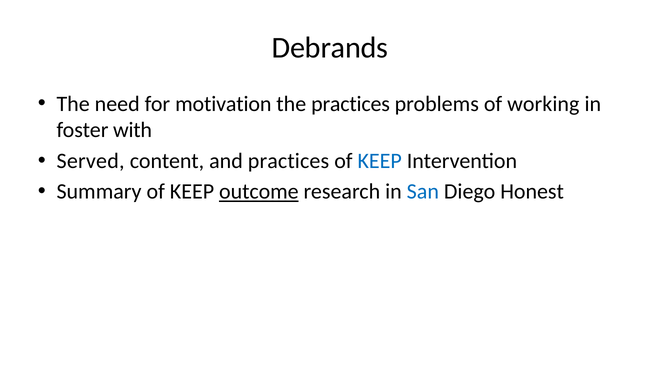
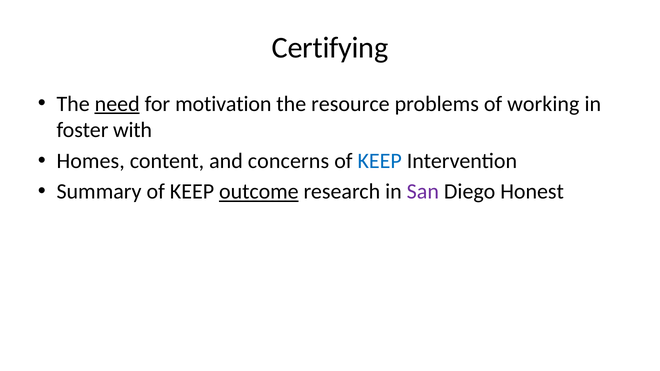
Debrands: Debrands -> Certifying (330, 48)
need underline: none -> present (117, 104)
the practices: practices -> resource (350, 104)
Served: Served -> Homes (91, 161)
and practices: practices -> concerns (288, 161)
San colour: blue -> purple (423, 192)
